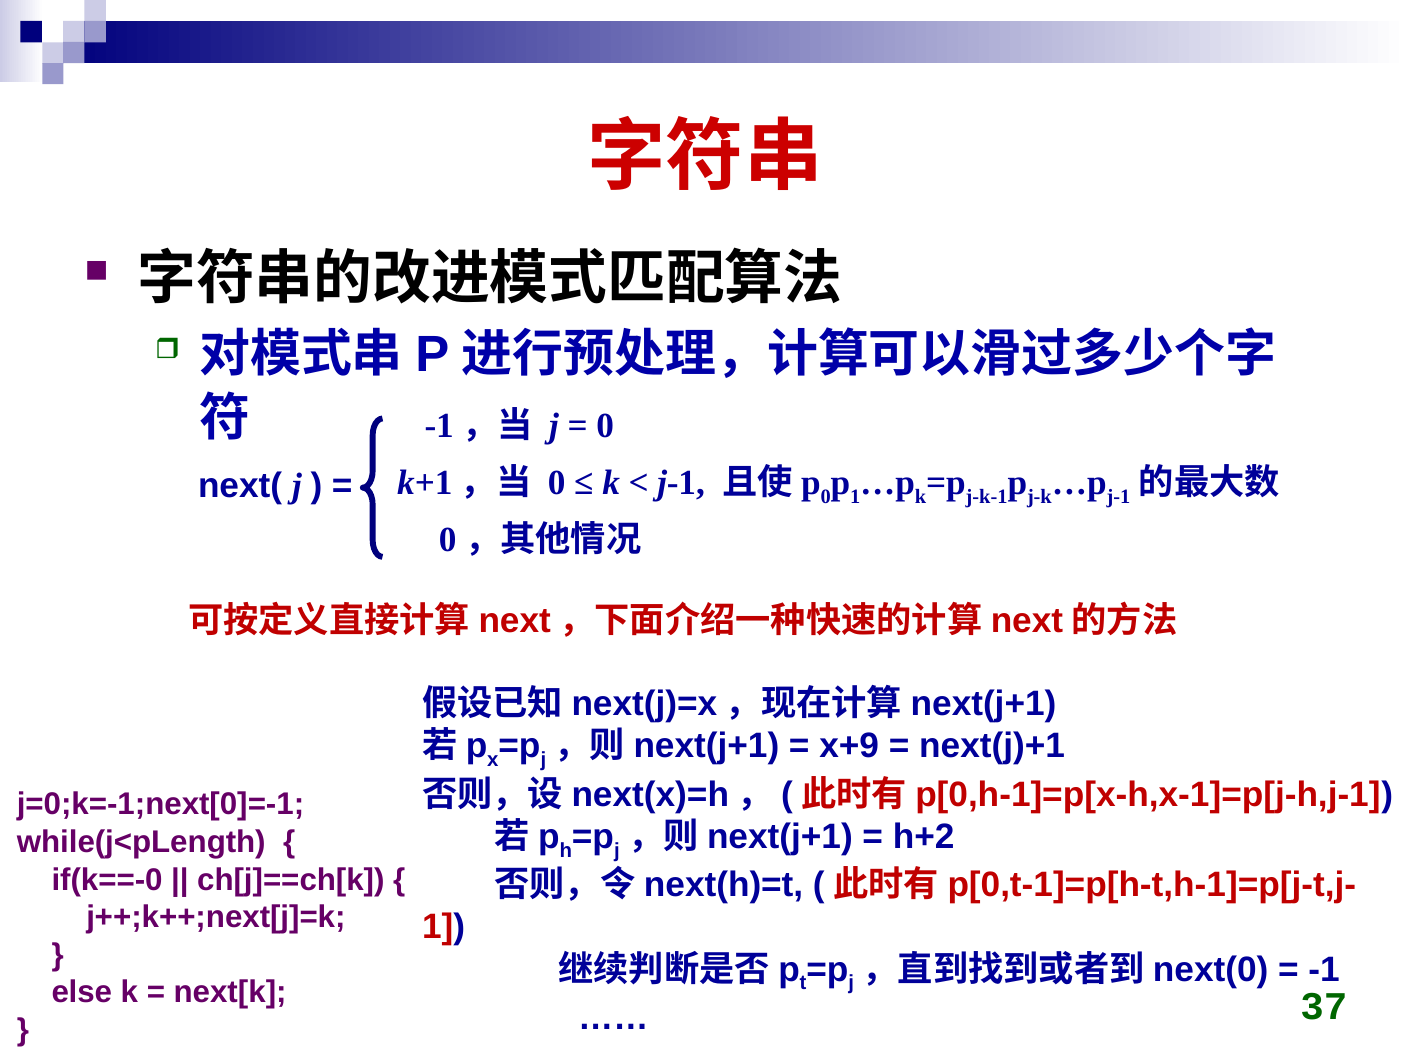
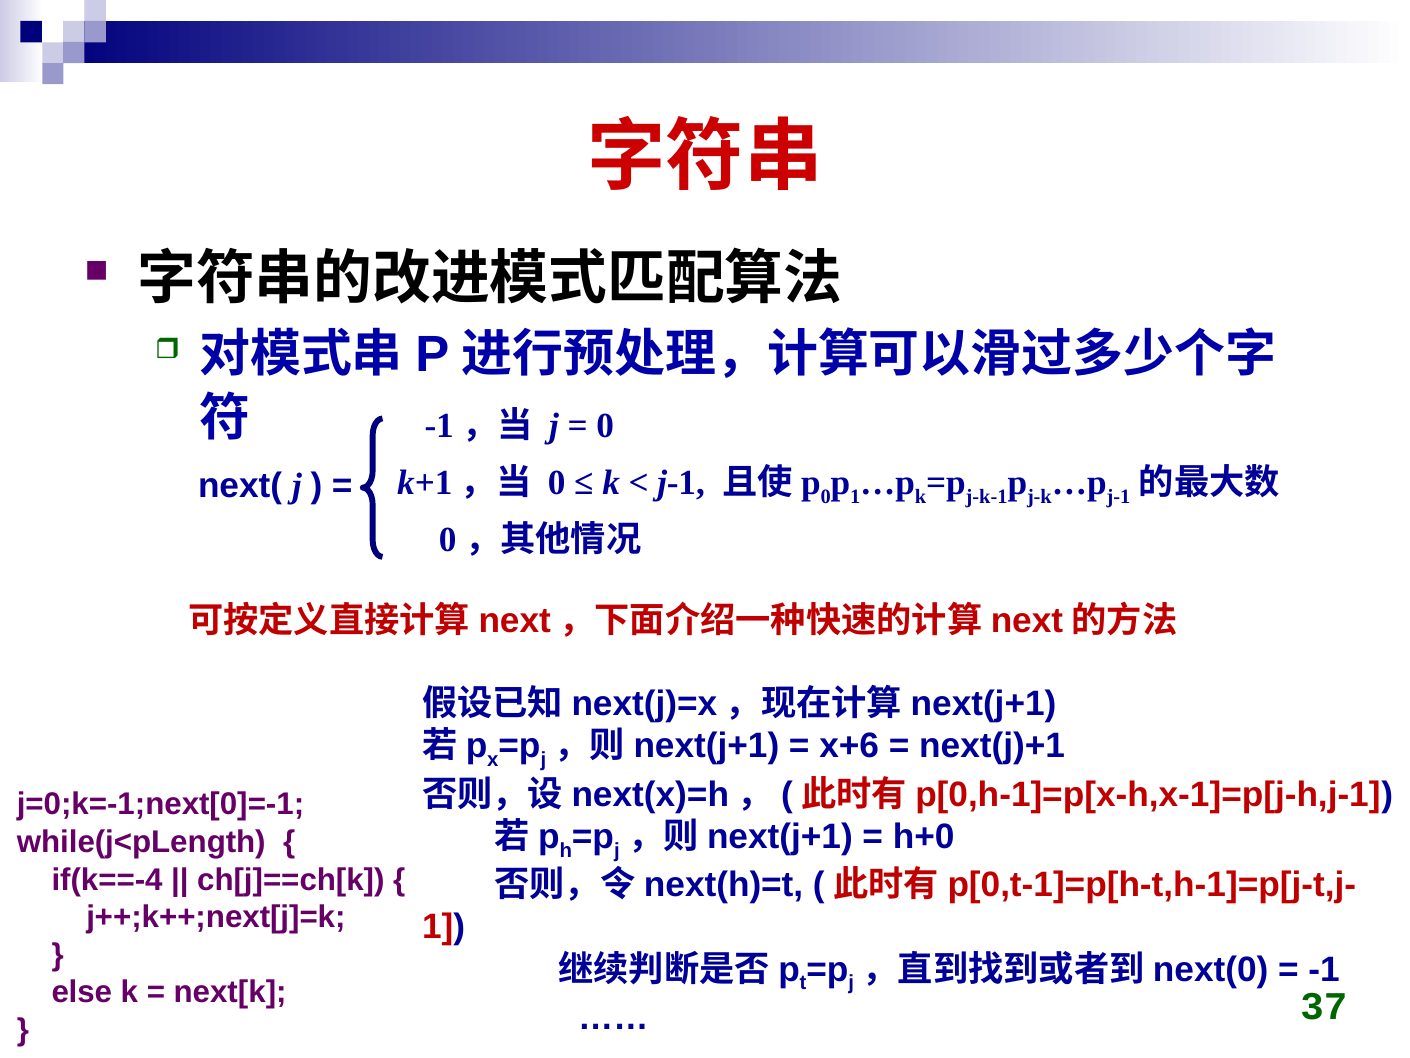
x+9: x+9 -> x+6 (849, 746)
h+2: h+2 -> h+0 (924, 836)
if(k==-0: if(k==-0 -> if(k==-4 (107, 879)
